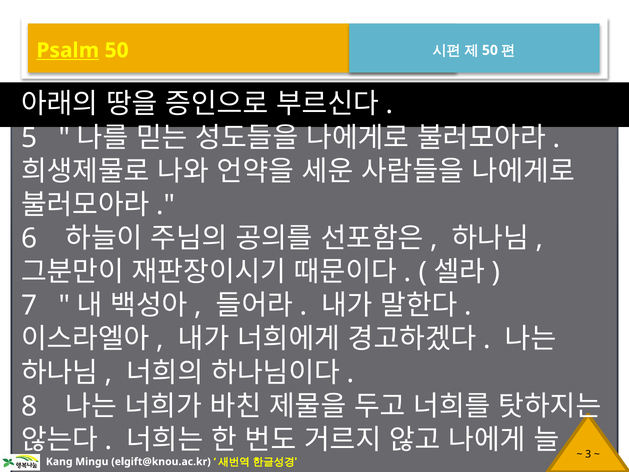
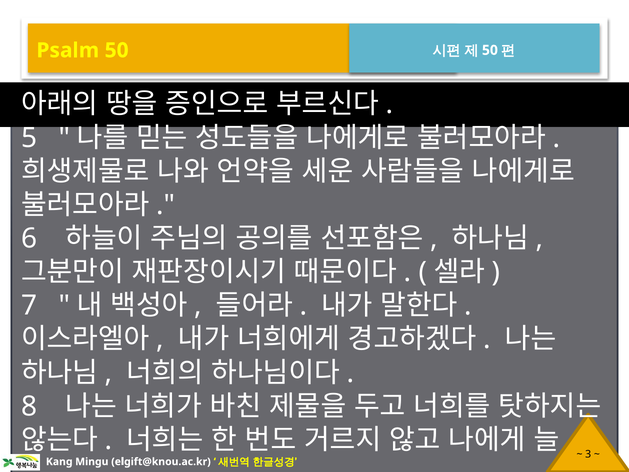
Psalm underline: present -> none (68, 50)
